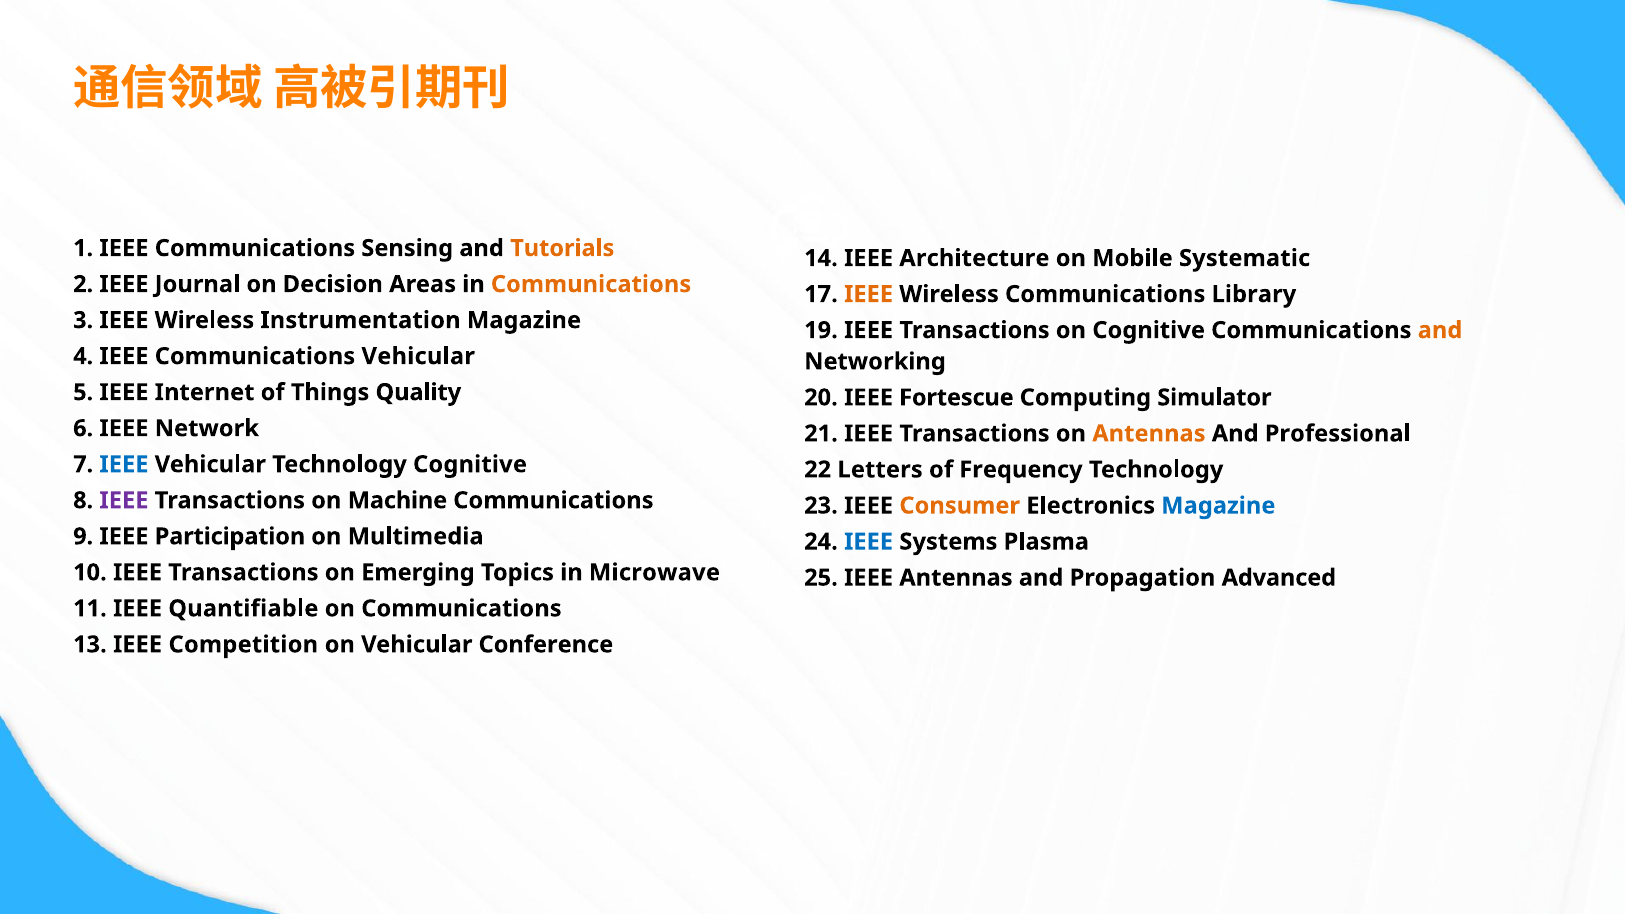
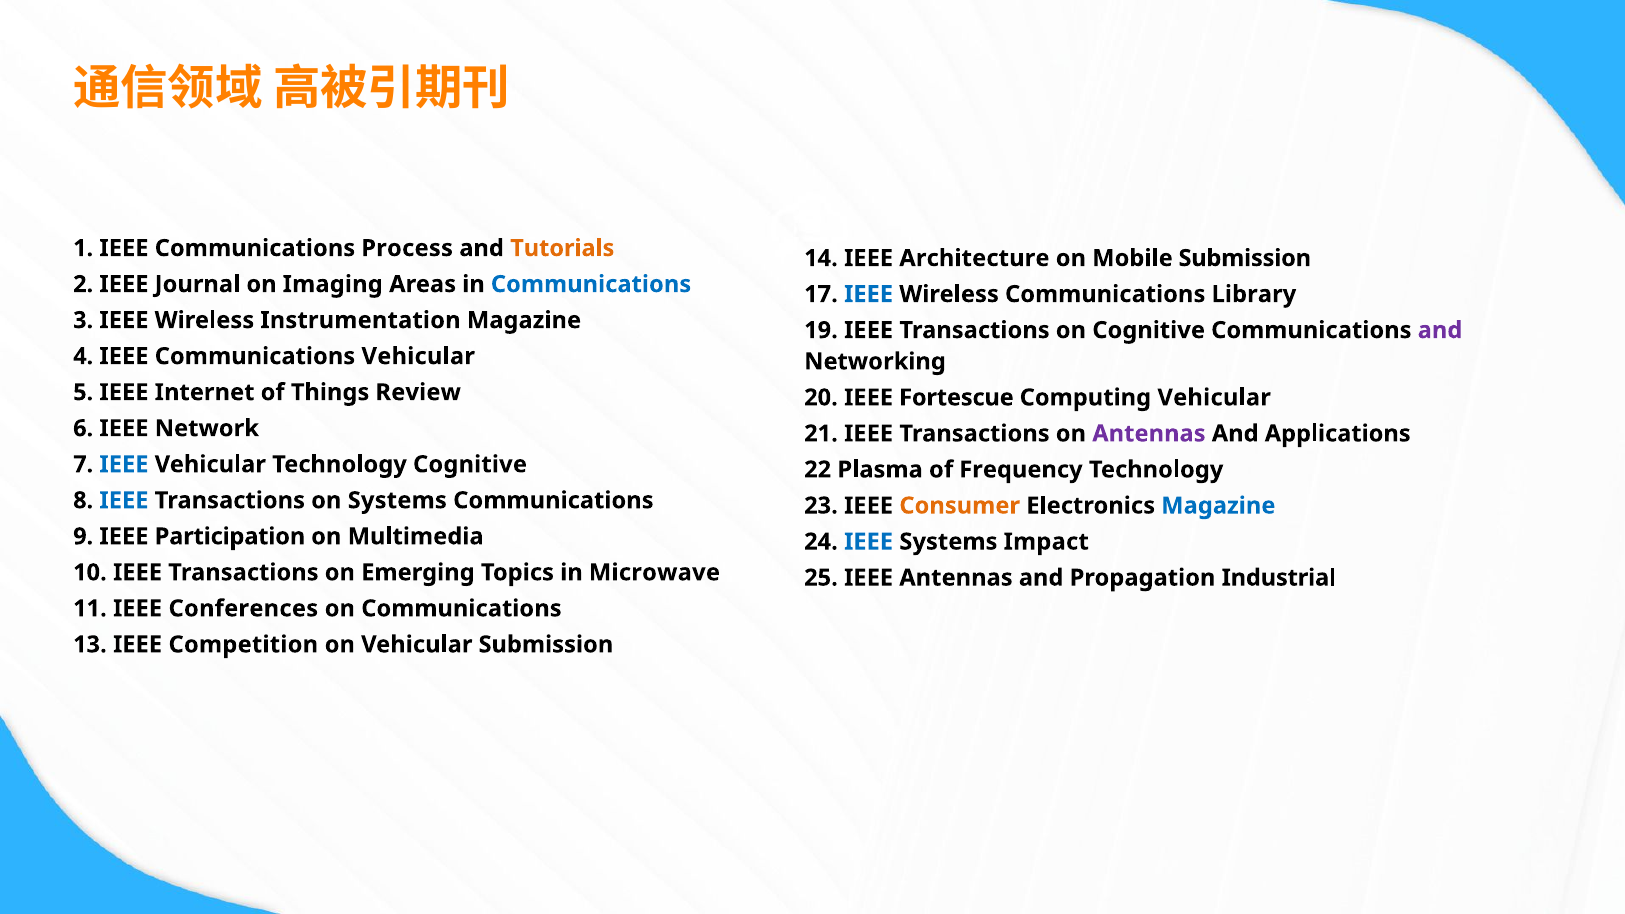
Sensing: Sensing -> Process (407, 248)
Mobile Systematic: Systematic -> Submission (1245, 258)
Decision: Decision -> Imaging (333, 284)
Communications colour: orange -> blue (591, 284)
IEEE colour: orange -> blue (869, 294)
and colour: orange -> purple (1440, 330)
Quality: Quality -> Review (418, 392)
Computing Simulator: Simulator -> Vehicular (1214, 398)
Antennas colour: orange -> purple (1149, 434)
Professional: Professional -> Applications (1338, 434)
Letters: Letters -> Plasma (880, 470)
IEEE colour: purple -> blue (124, 500)
on Machine: Machine -> Systems (397, 500)
Plasma: Plasma -> Impact (1046, 542)
Advanced: Advanced -> Industrial (1279, 578)
Quantifiable: Quantifiable -> Conferences (243, 609)
Vehicular Conference: Conference -> Submission (546, 645)
